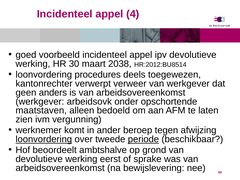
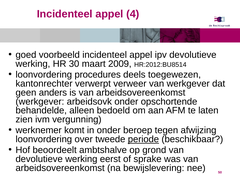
2038: 2038 -> 2009 (120, 64)
maatstaven: maatstaven -> behandelde (41, 110)
in ander: ander -> onder (109, 130)
loonvordering underline: present -> none (44, 139)
